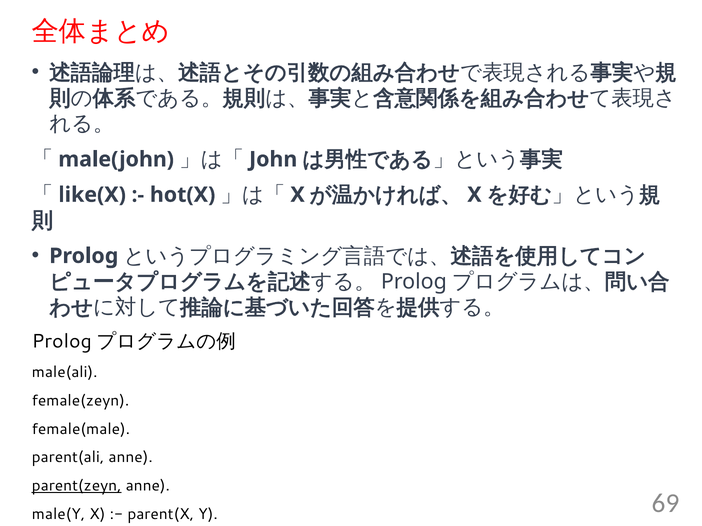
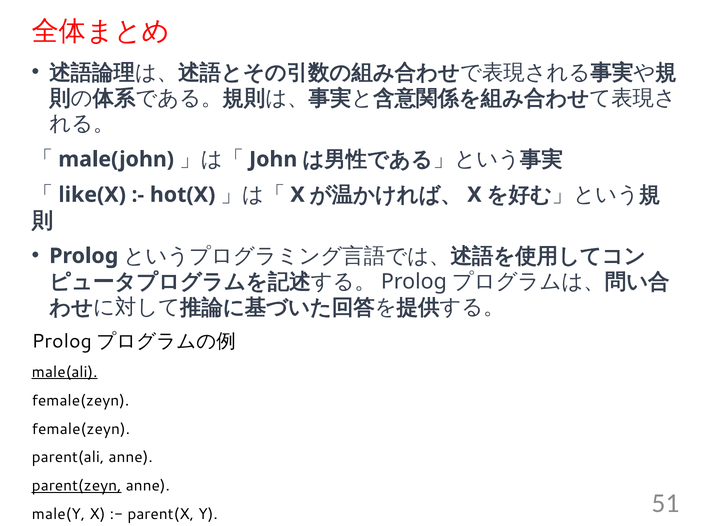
male(ali underline: none -> present (65, 372)
female(male: female(male -> female(zeyn (81, 429)
69: 69 -> 51 (666, 504)
